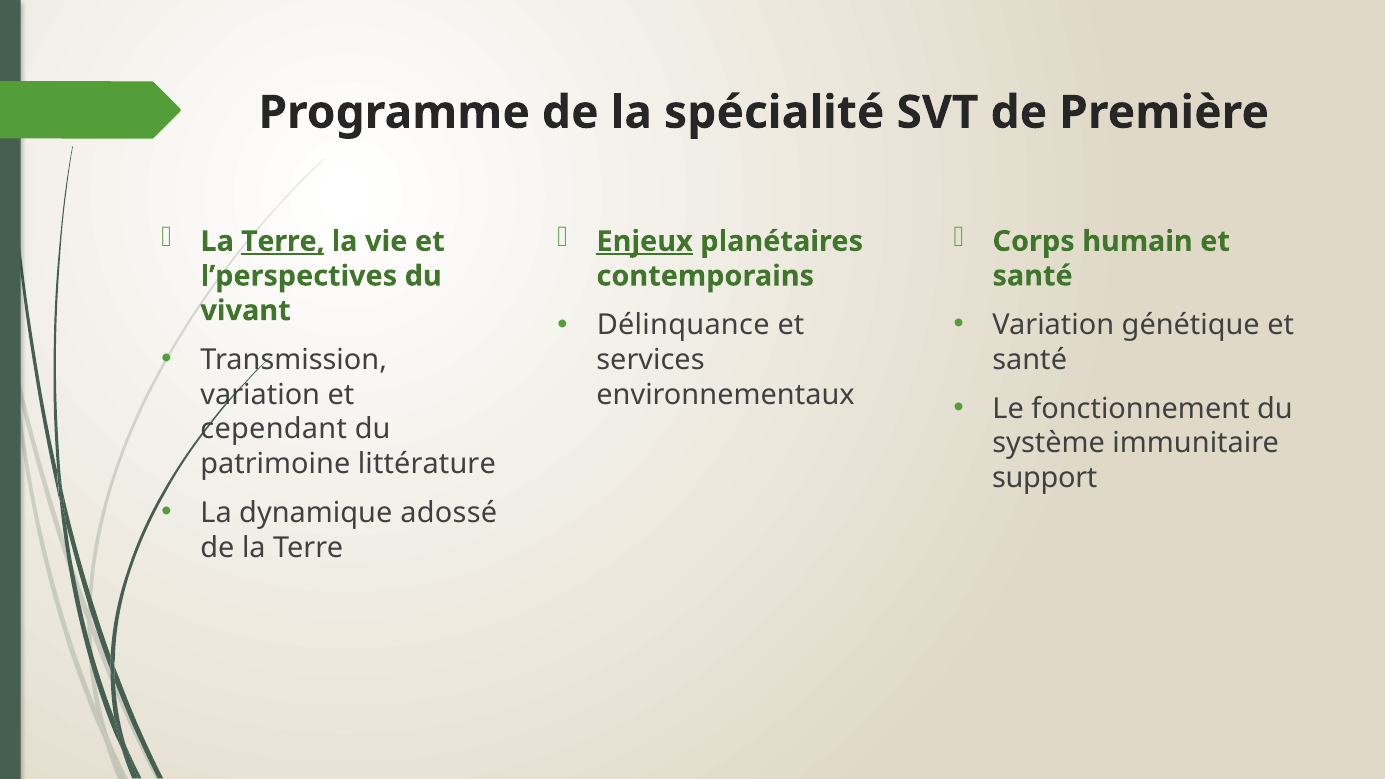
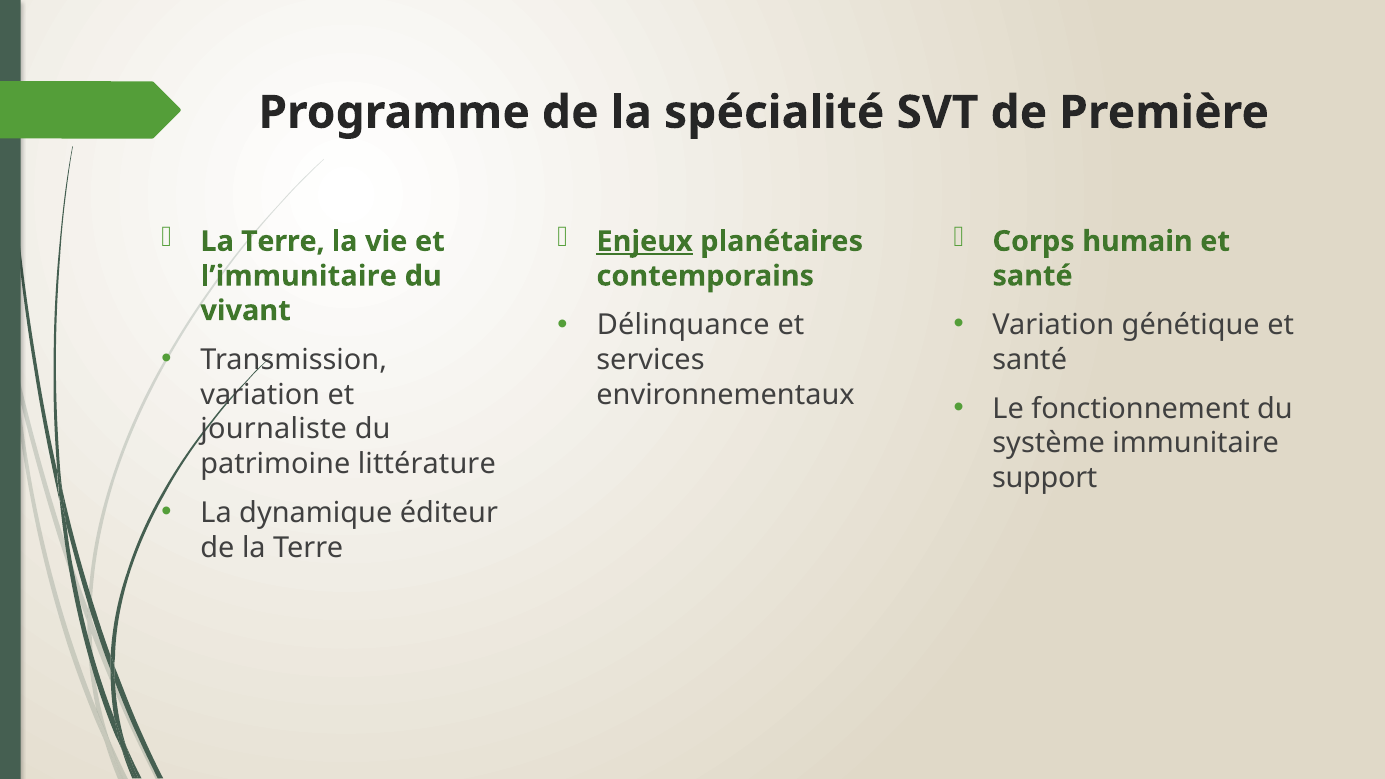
Terre underline: present -> none (283, 241)
l’perspectives: l’perspectives -> l’immunitaire (299, 276)
cependant: cependant -> journaliste (274, 429)
adossé: adossé -> éditeur (449, 513)
